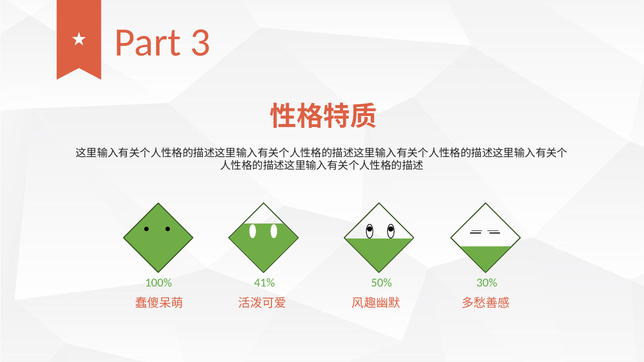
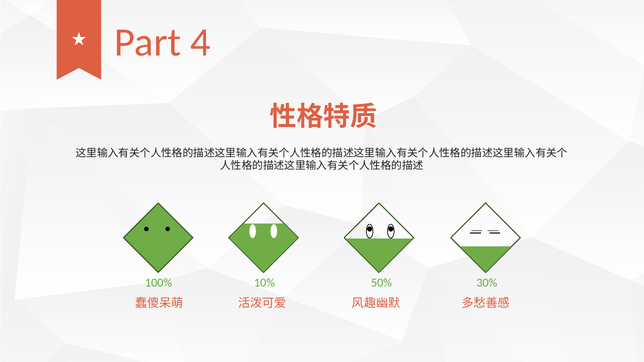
3: 3 -> 4 (200, 42)
41%: 41% -> 10% (265, 283)
